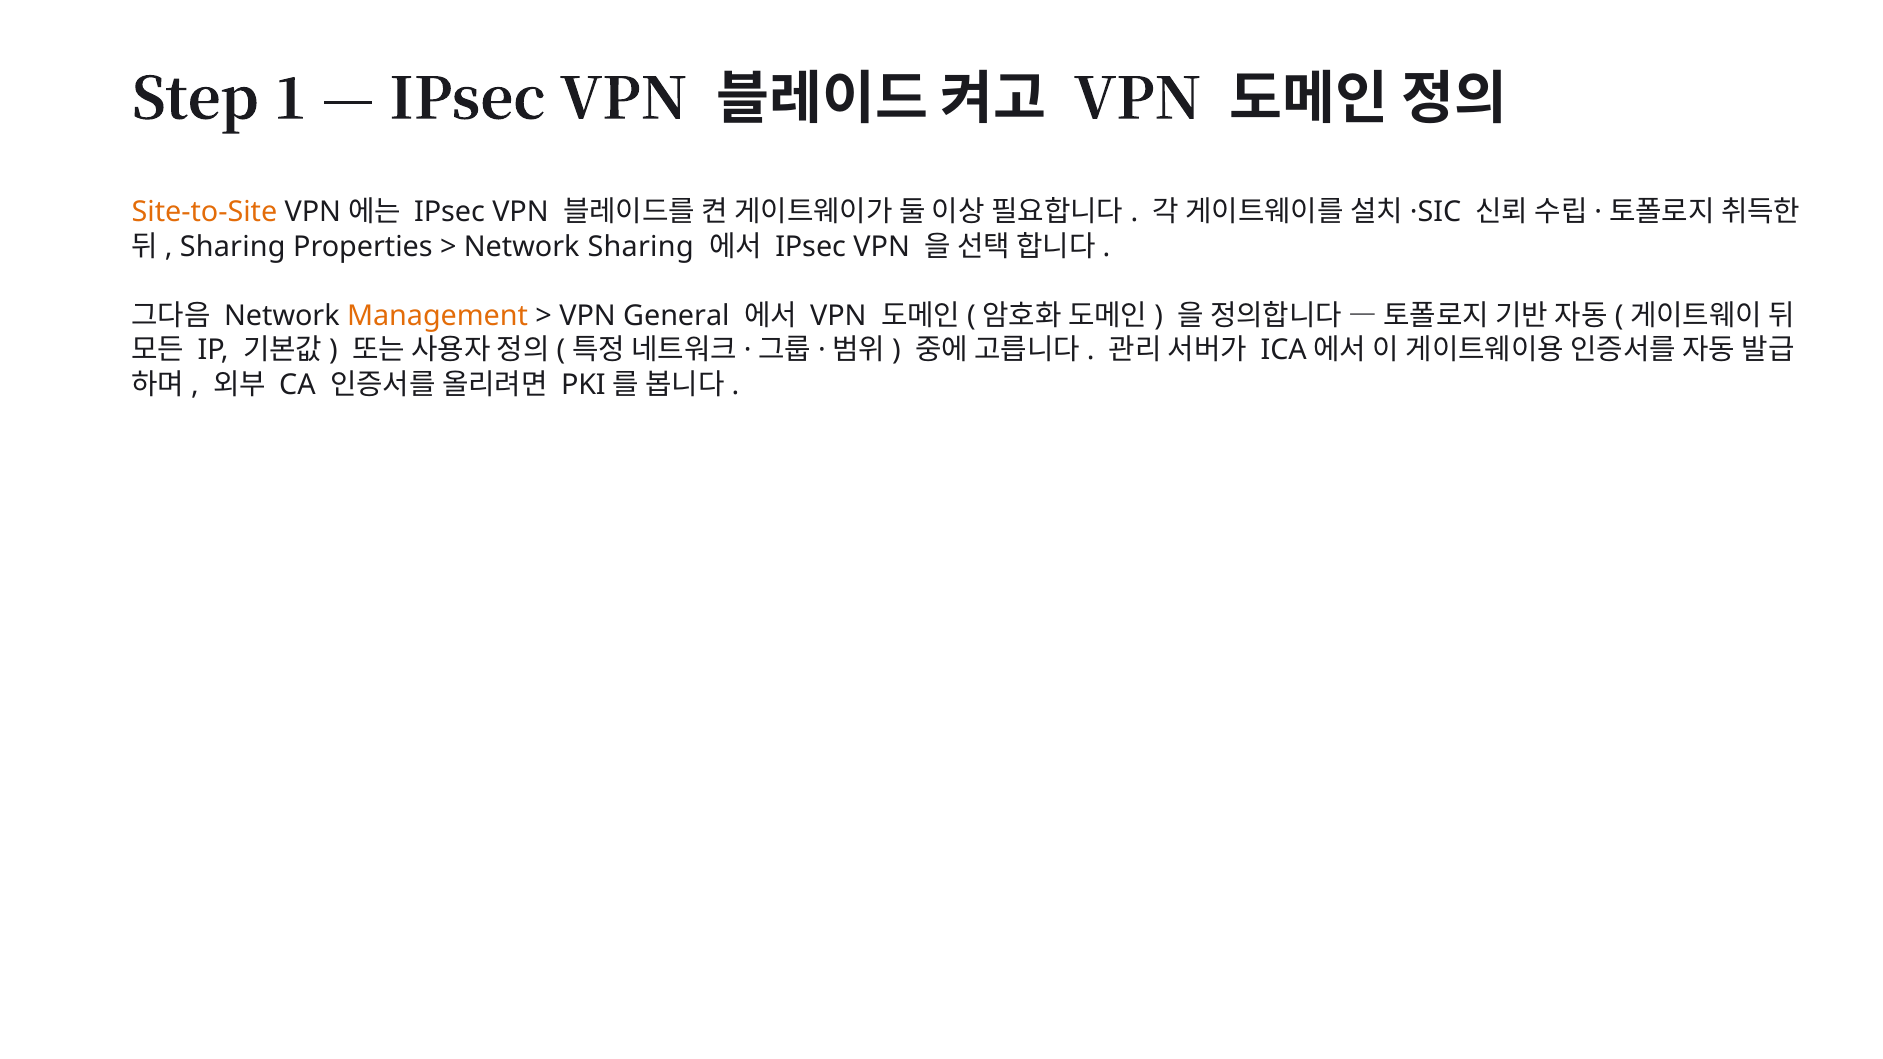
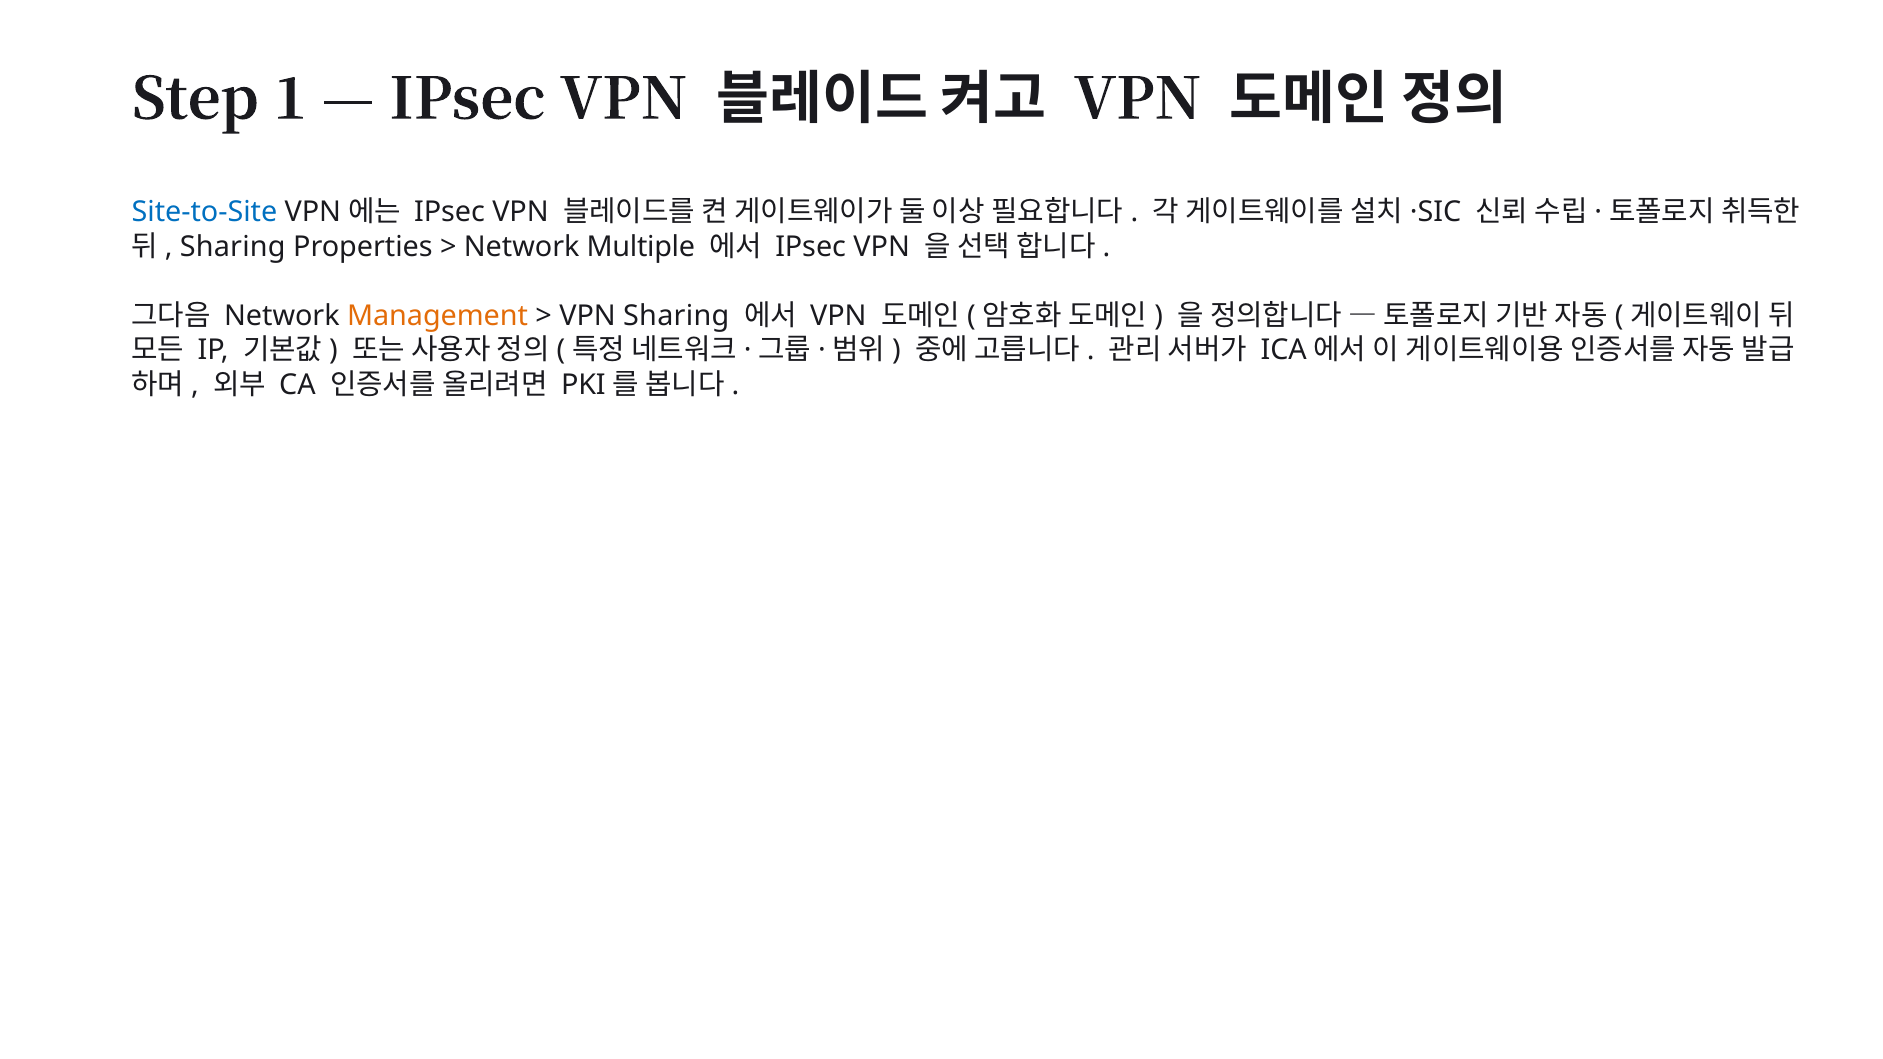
Site-to-Site colour: orange -> blue (204, 212)
Network Sharing: Sharing -> Multiple (641, 247)
VPN General: General -> Sharing (676, 316)
